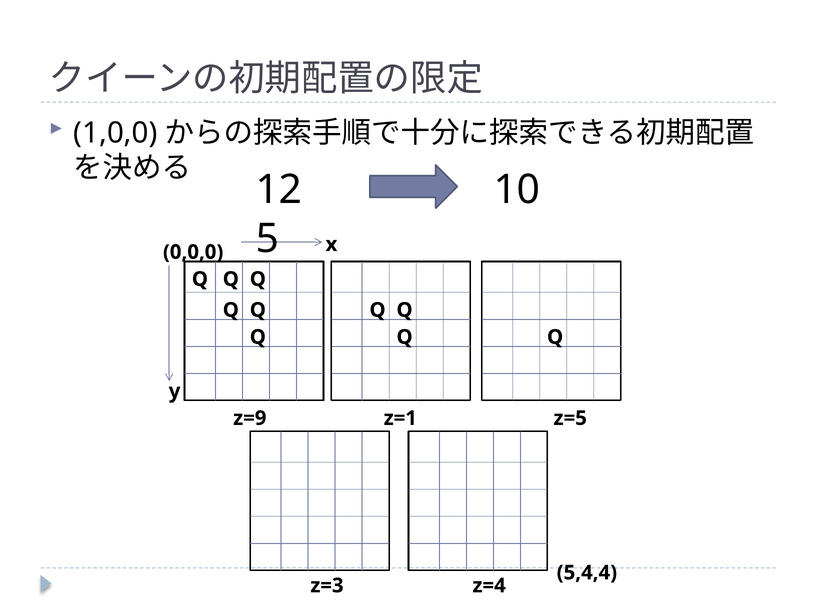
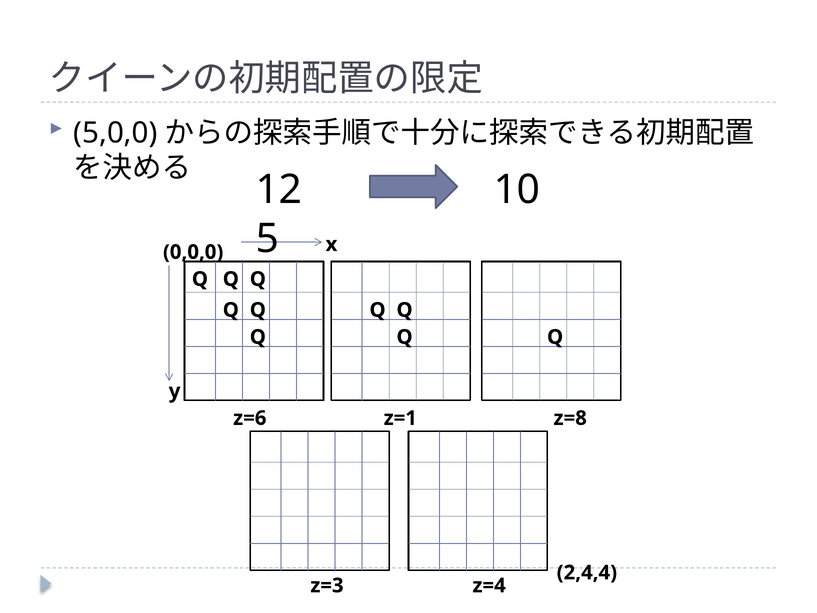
1,0,0: 1,0,0 -> 5,0,0 (115, 133)
z=9: z=9 -> z=6 (250, 418)
z=5: z=5 -> z=8 (570, 418)
5,4,4: 5,4,4 -> 2,4,4 (587, 572)
